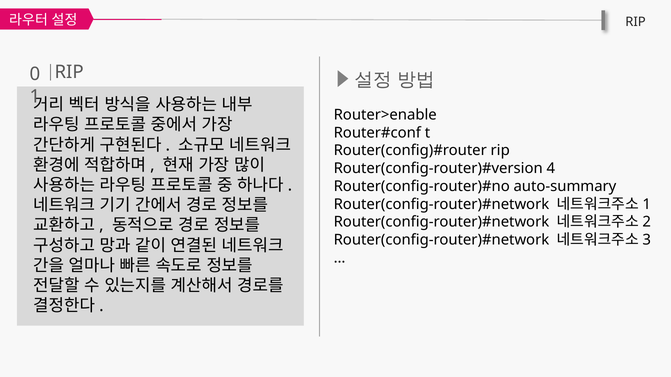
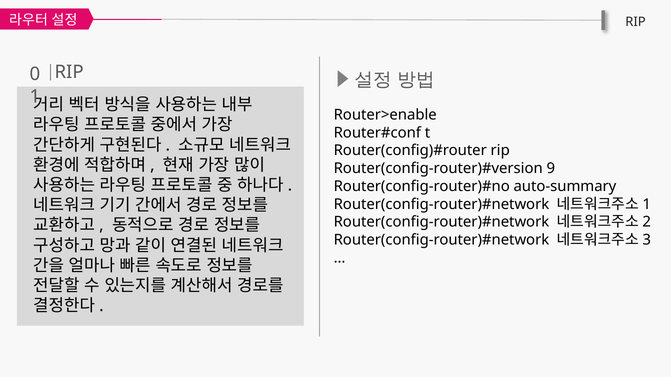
4: 4 -> 9 (551, 169)
